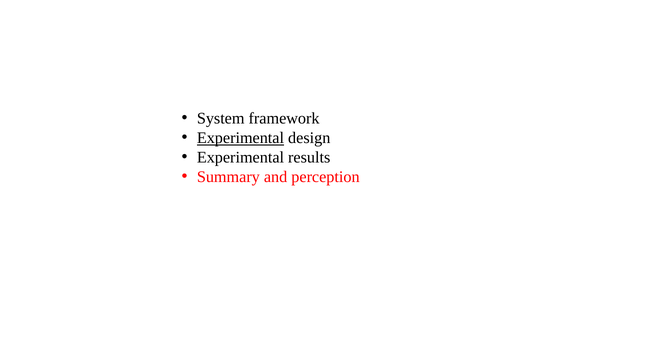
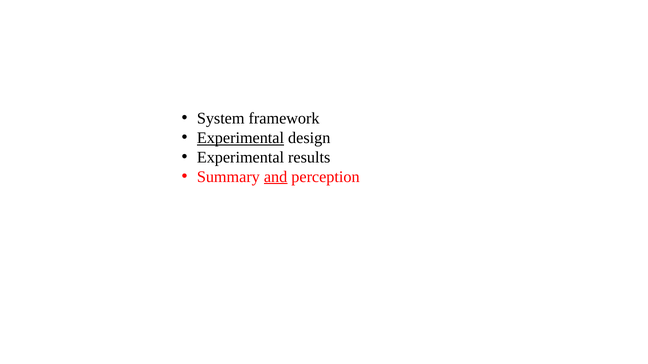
and underline: none -> present (276, 177)
